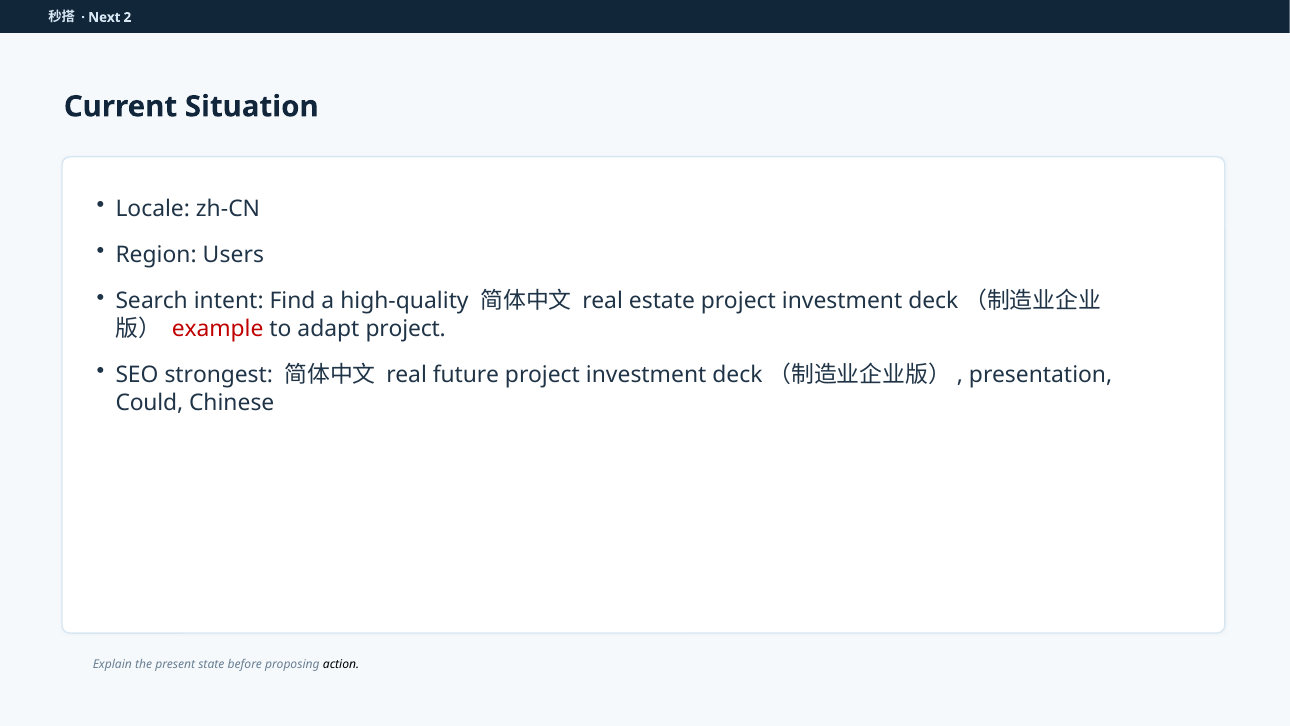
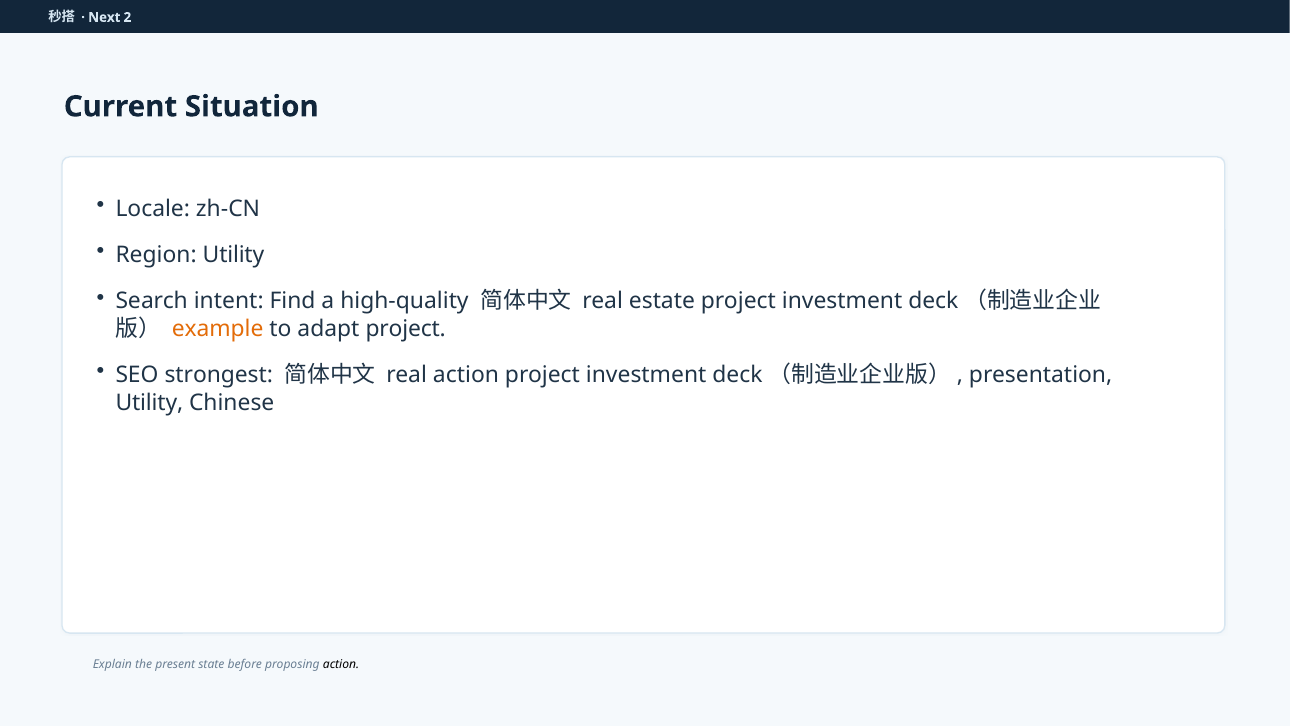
Region Users: Users -> Utility (233, 255)
example colour: red -> orange (218, 329)
real future: future -> action (466, 375)
Could: Could -> Utility (149, 402)
